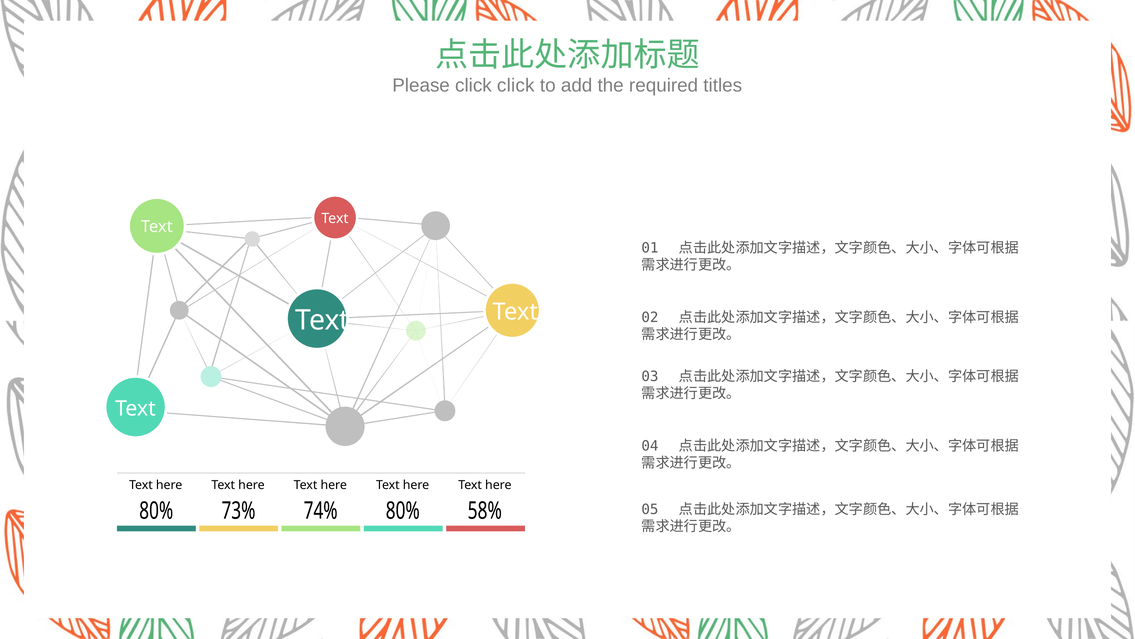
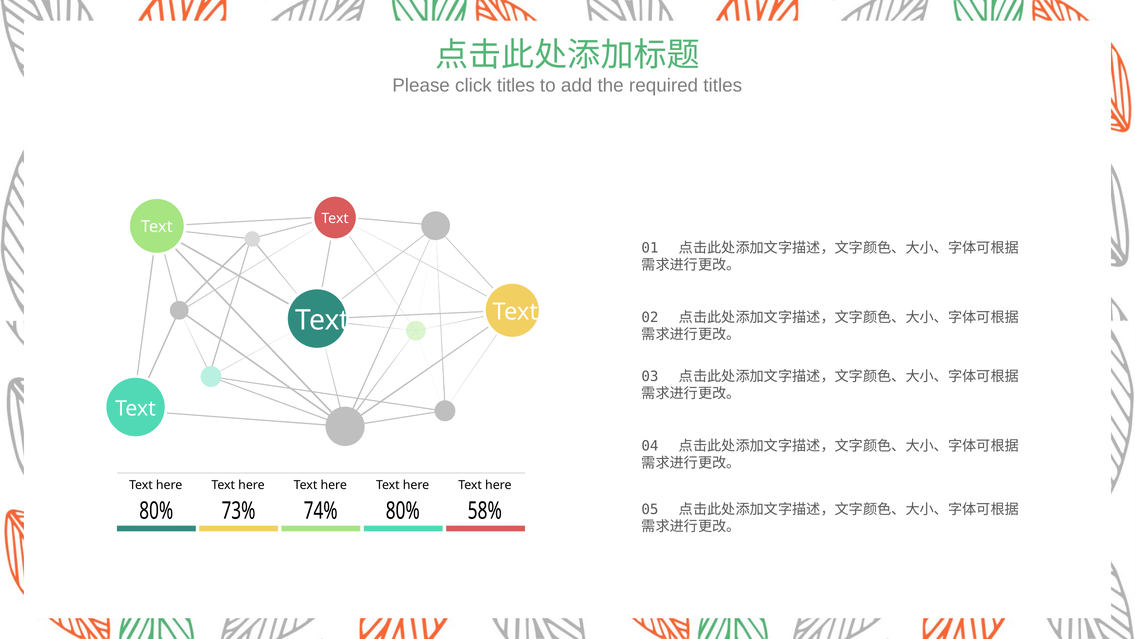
click click: click -> titles (516, 85)
